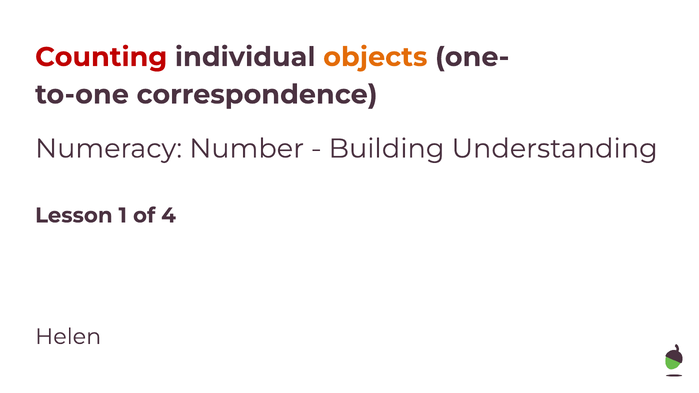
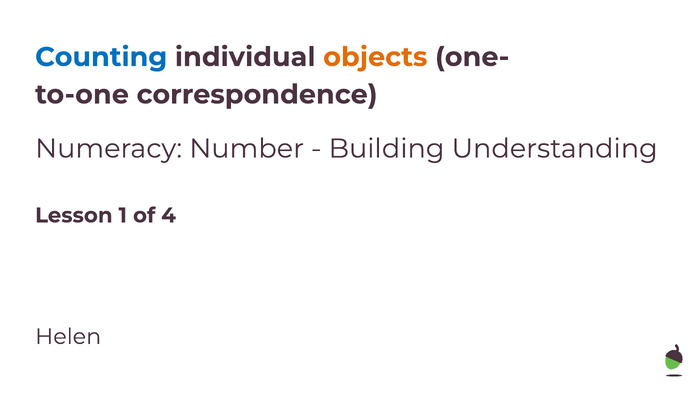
Counting colour: red -> blue (101, 57)
